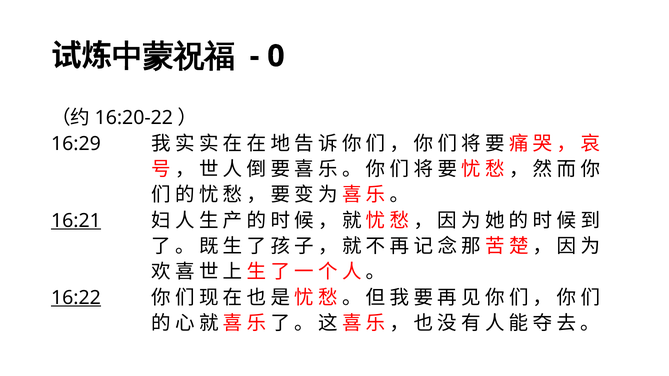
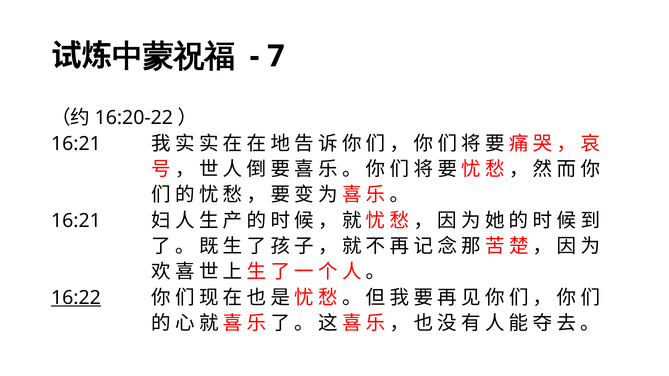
0: 0 -> 7 (276, 56)
16:29: 16:29 -> 16:21 (76, 144)
16:21 underline: present -> none (76, 221)
